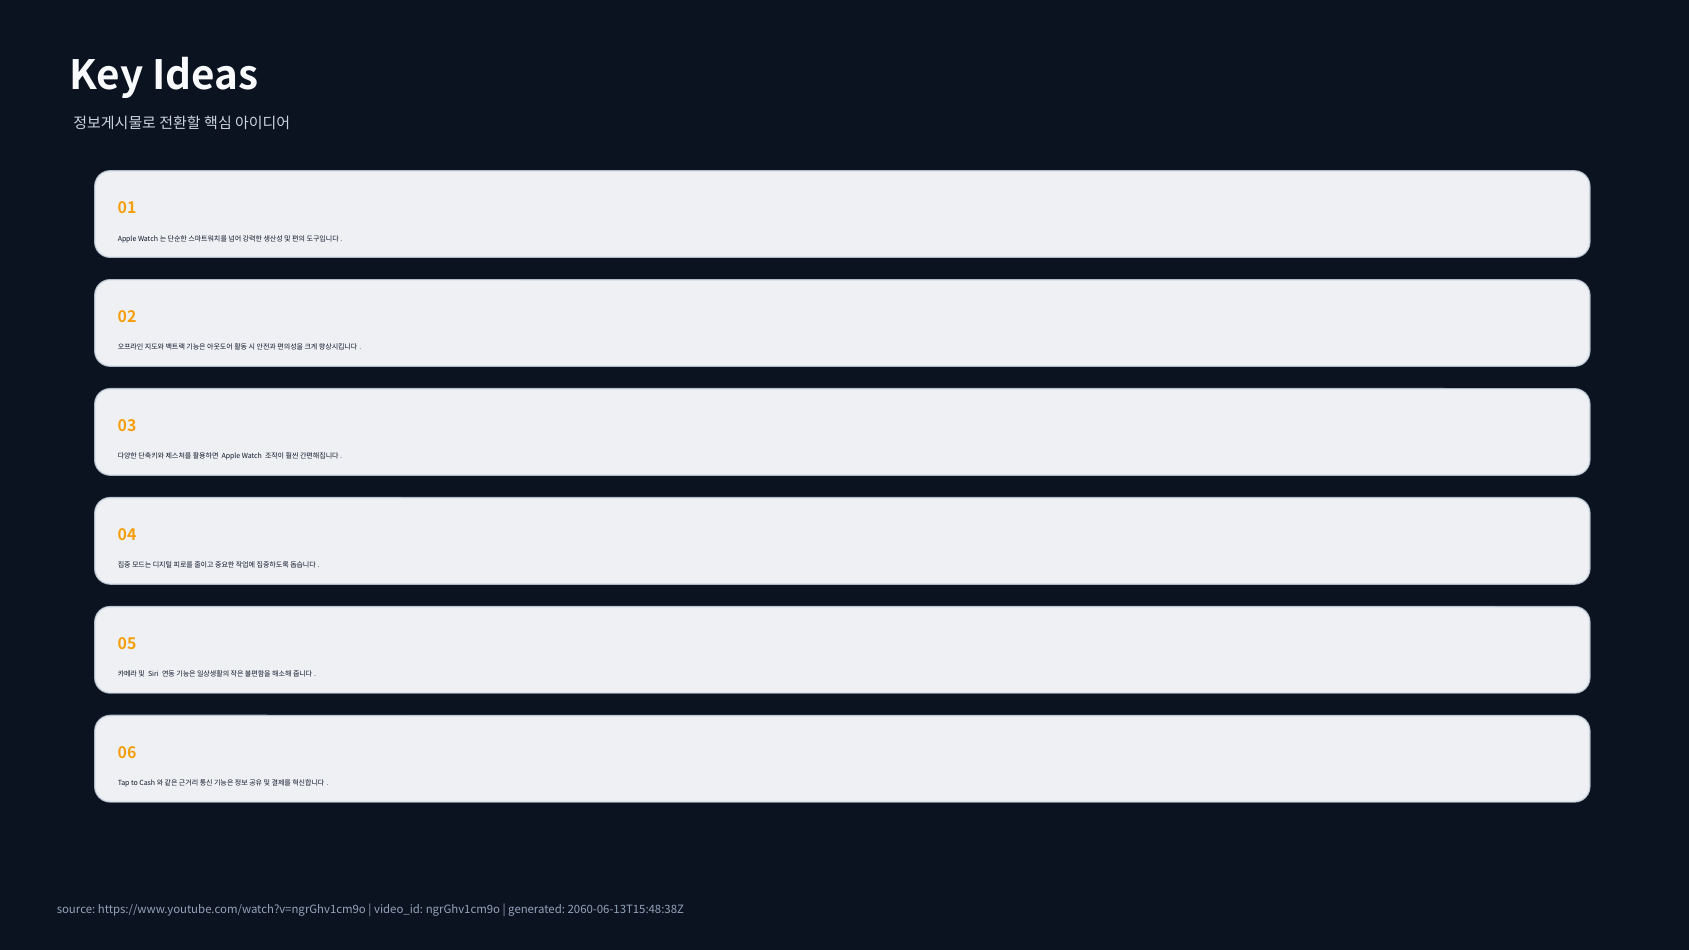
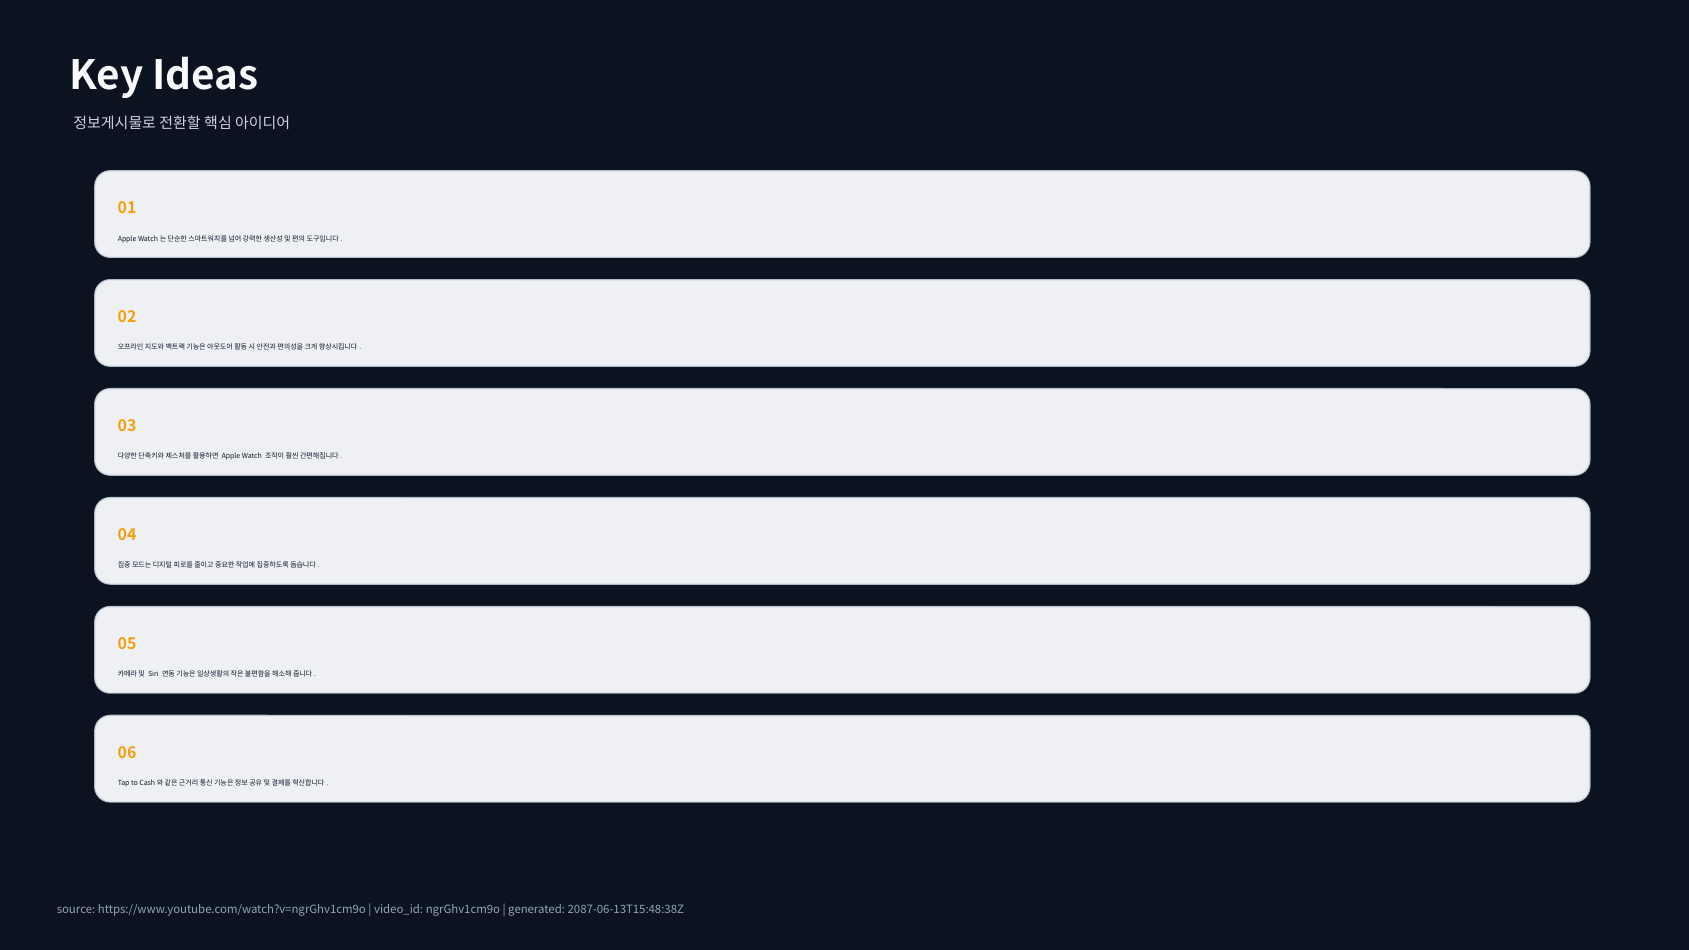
2060-06-13T15:48:38Z: 2060-06-13T15:48:38Z -> 2087-06-13T15:48:38Z (626, 910)
